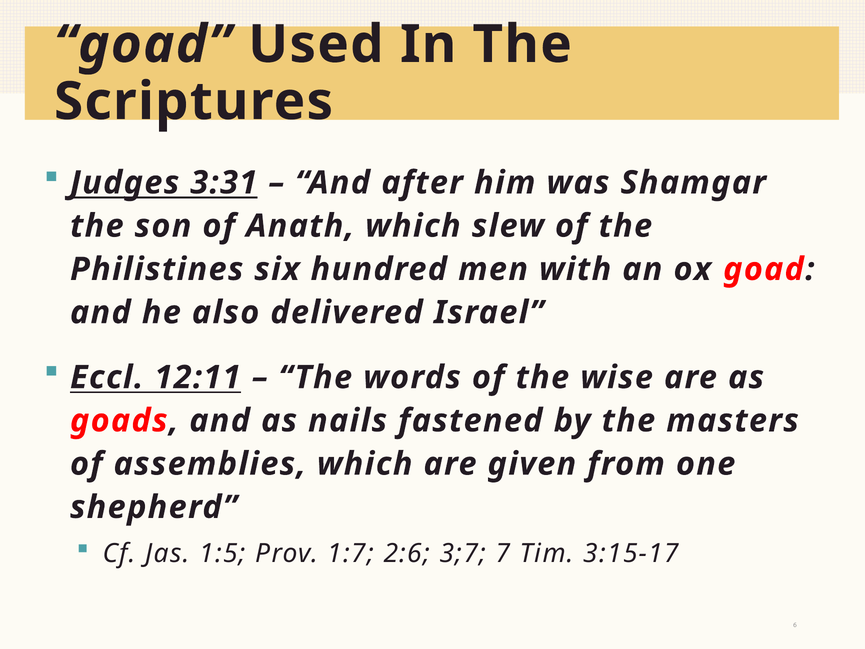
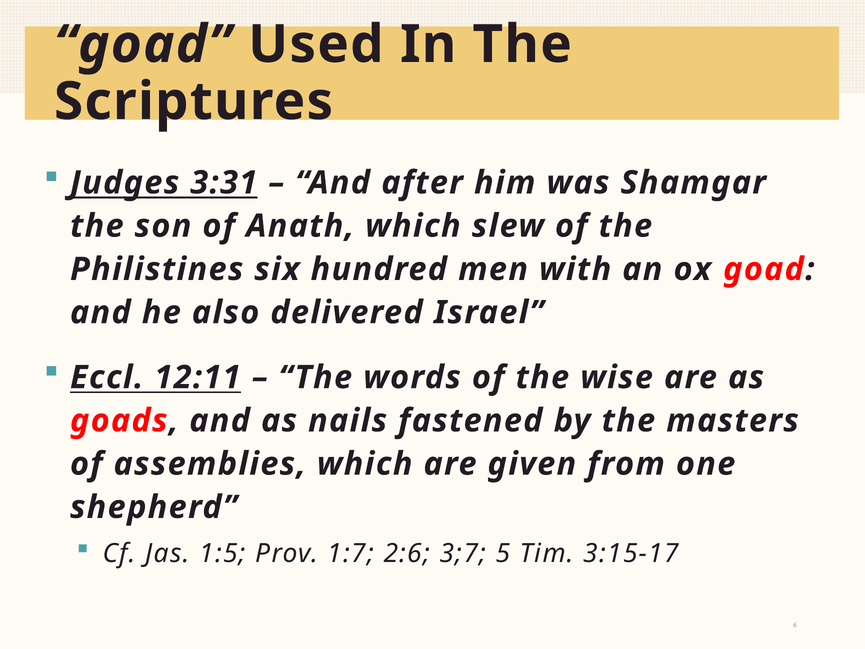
7: 7 -> 5 (503, 553)
